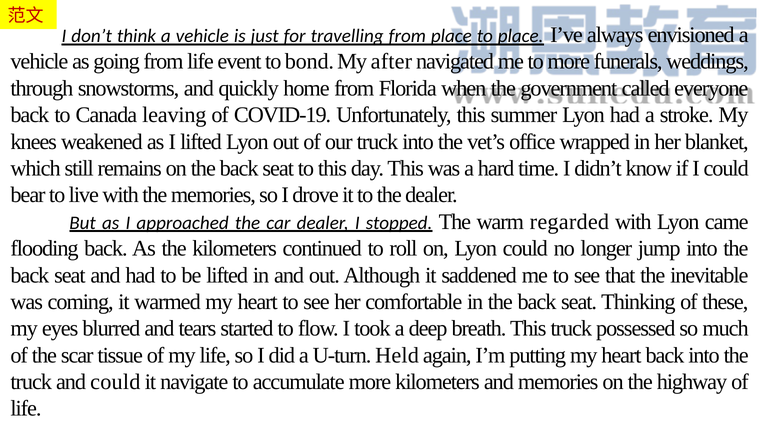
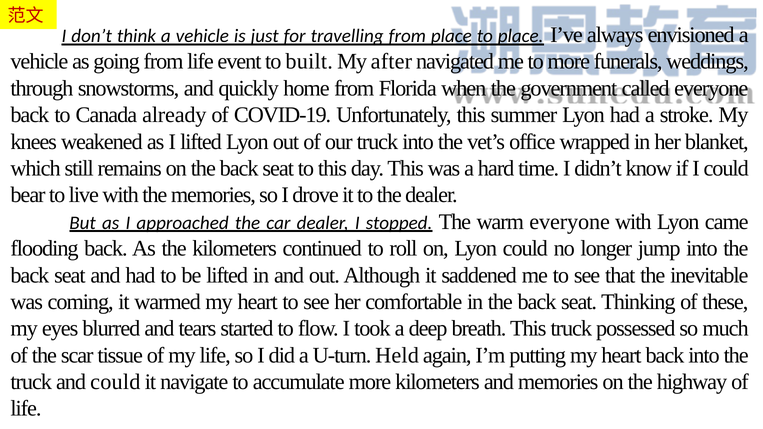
bond: bond -> built (309, 62)
leaving: leaving -> already (174, 115)
warm regarded: regarded -> everyone (570, 222)
